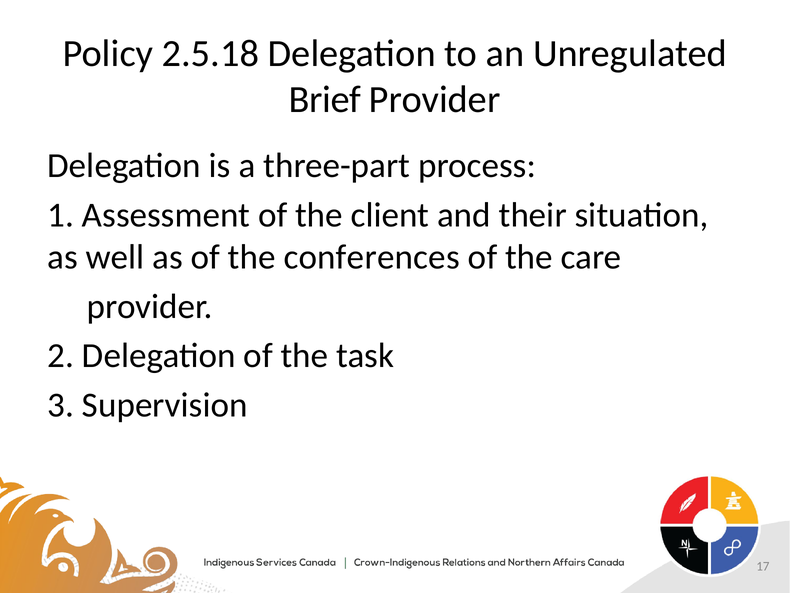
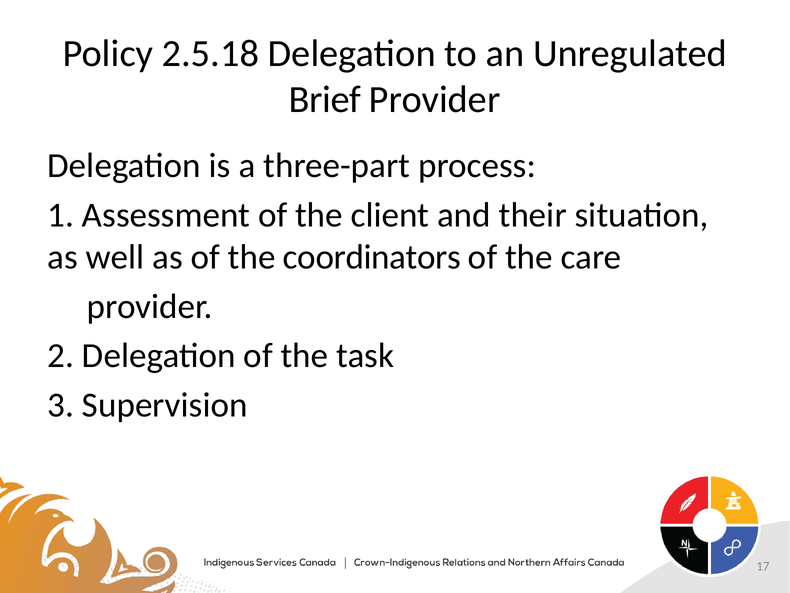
conferences: conferences -> coordinators (372, 257)
